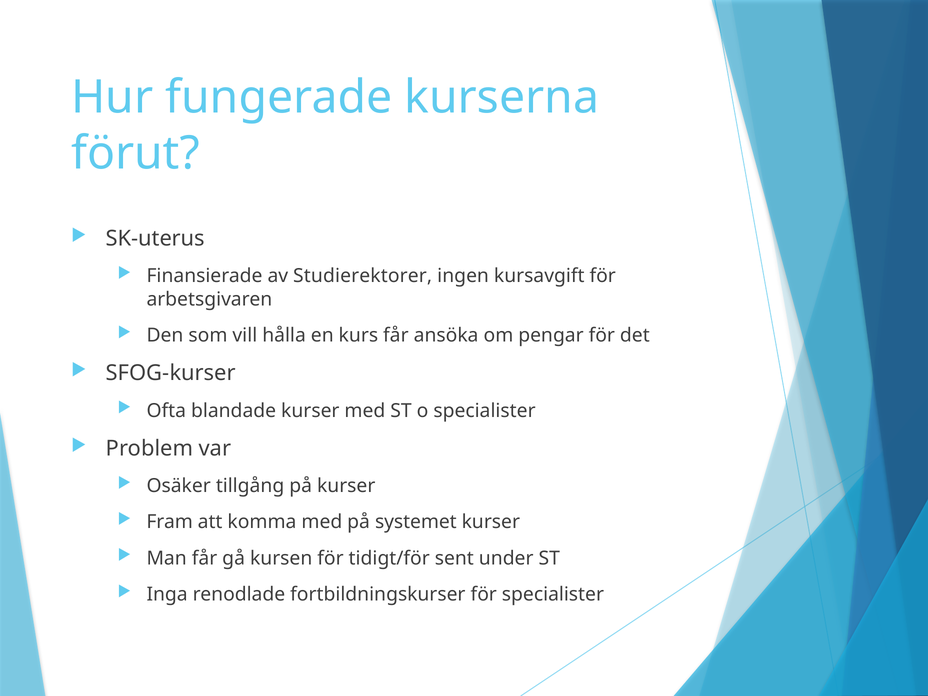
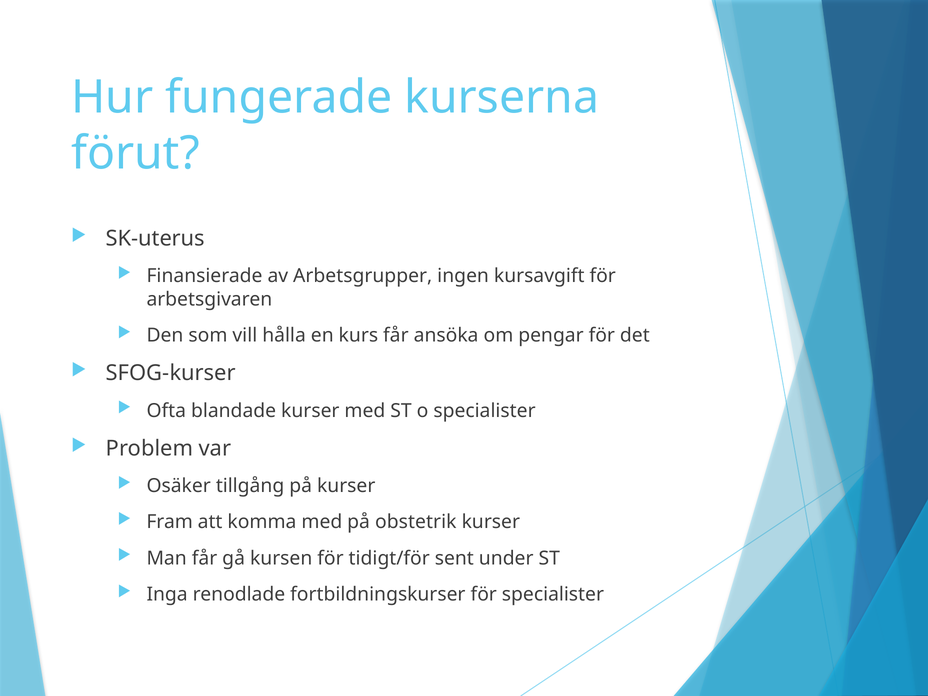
Studierektorer: Studierektorer -> Arbetsgrupper (363, 276)
systemet: systemet -> obstetrik (416, 522)
